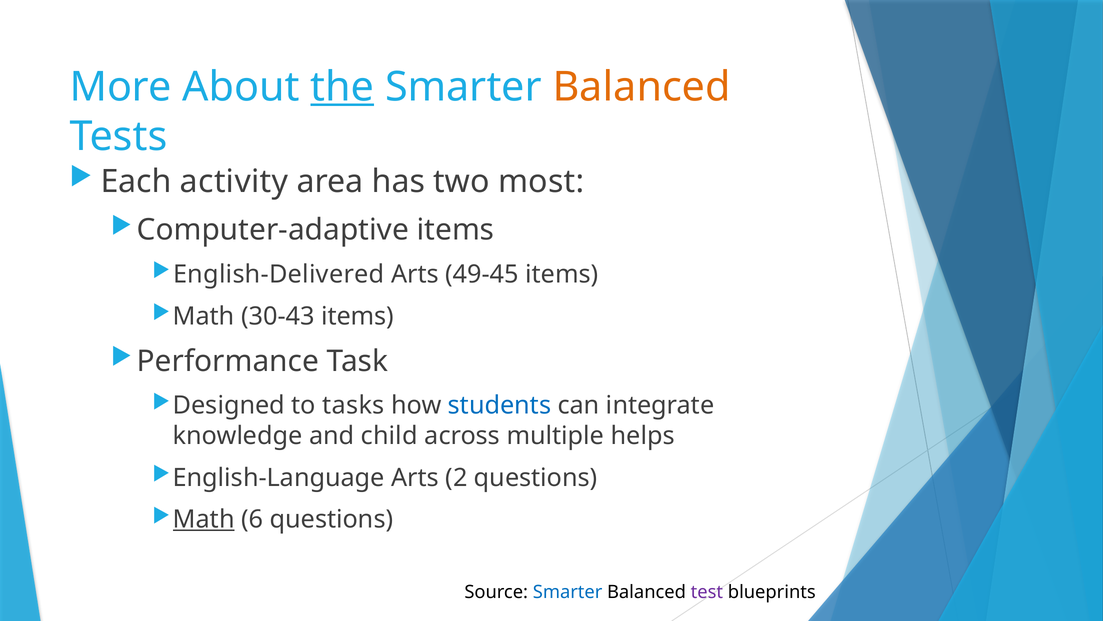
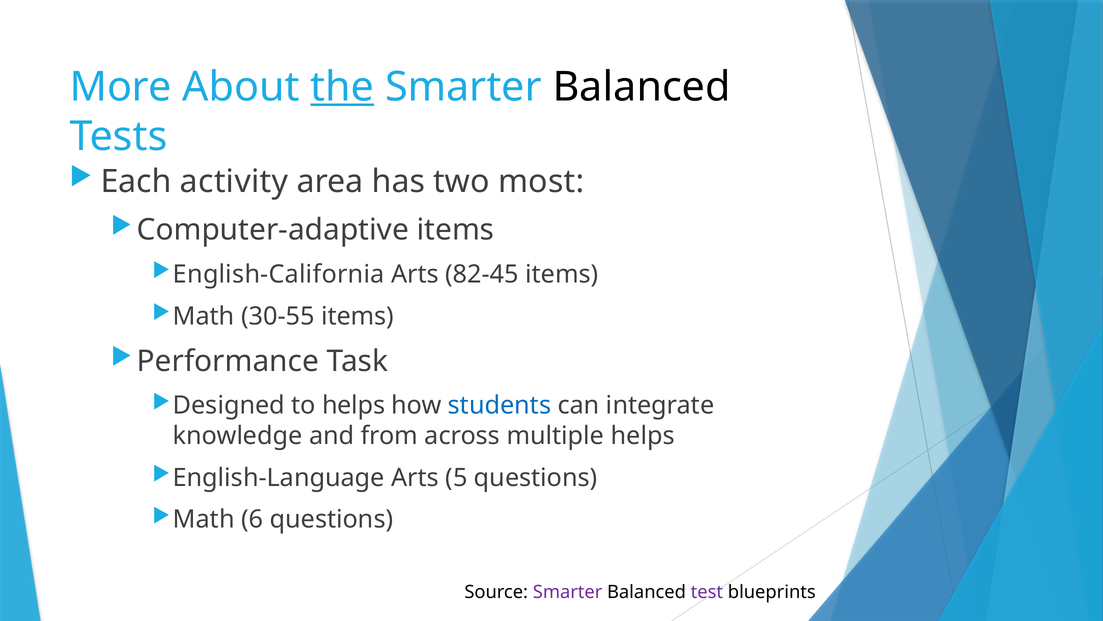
Balanced colour: orange -> black (642, 87)
English-Delivered: English-Delivered -> English-California (279, 274)
49-45: 49-45 -> 82-45 (482, 274)
30-43: 30-43 -> 30-55 (278, 316)
to tasks: tasks -> helps (354, 405)
child: child -> from (389, 435)
2: 2 -> 5 (456, 477)
Math underline: present -> none (204, 519)
Smarter colour: blue -> purple (568, 592)
